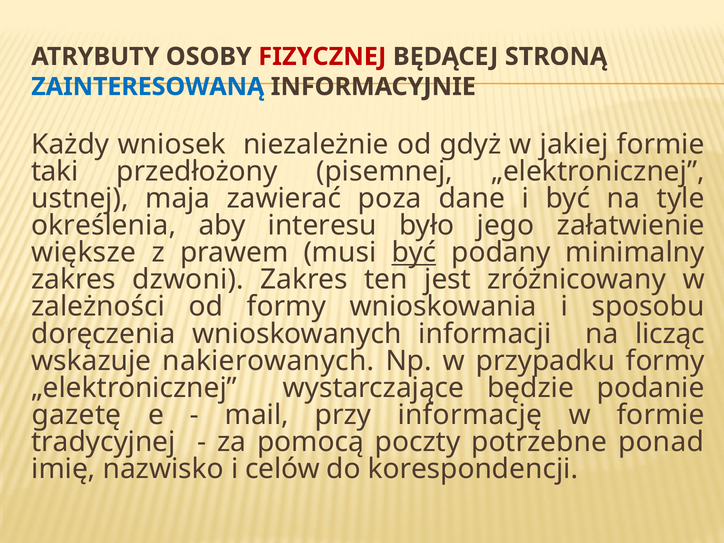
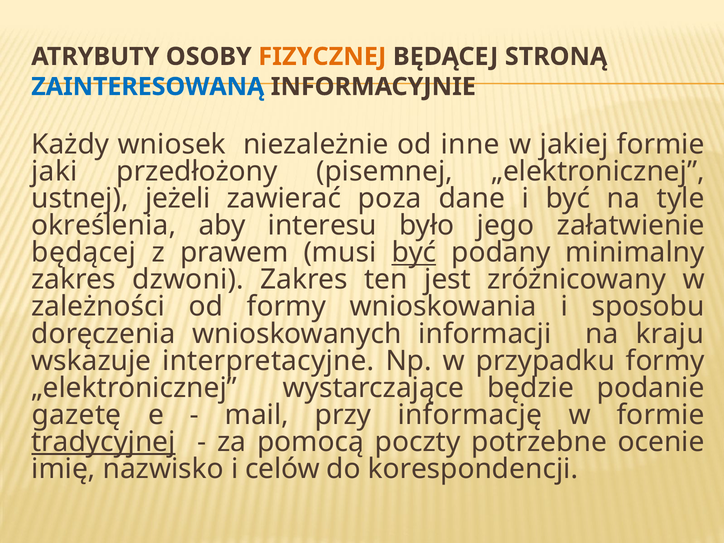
FIZYCZNEJ colour: red -> orange (322, 57)
gdyż: gdyż -> inne (470, 144)
taki: taki -> jaki (54, 171)
maja: maja -> jeżeli (178, 198)
większe: większe -> będącej (84, 253)
licząc: licząc -> kraju (670, 334)
nakierowanych: nakierowanych -> interpretacyjne (268, 361)
tradycyjnej underline: none -> present (103, 442)
ponad: ponad -> ocenie (661, 442)
